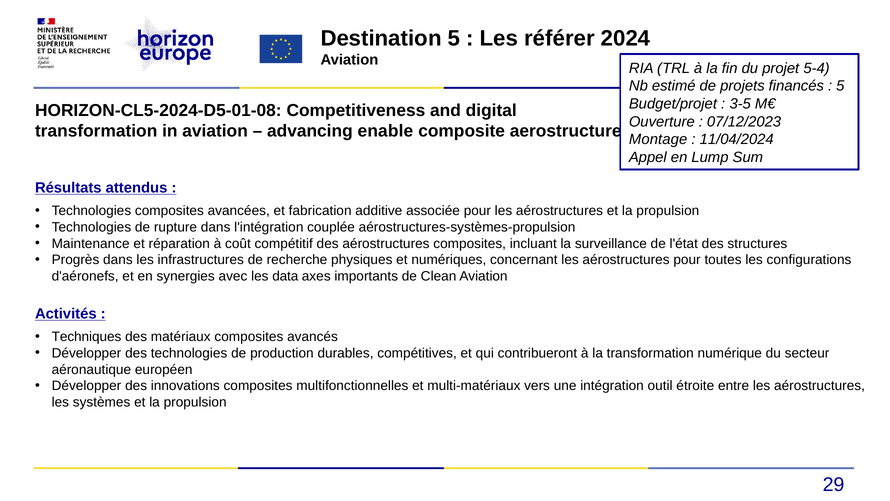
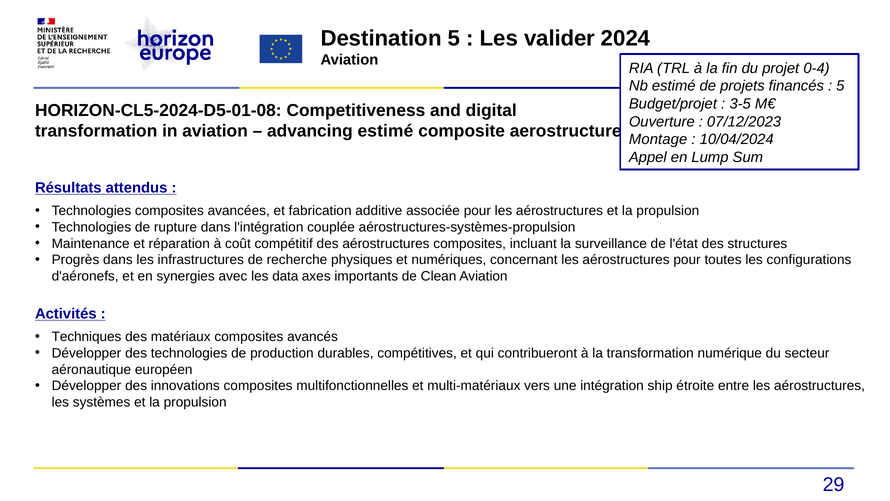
référer: référer -> valider (560, 38)
5-4: 5-4 -> 0-4 (817, 68)
advancing enable: enable -> estimé (385, 131)
11/04/2024: 11/04/2024 -> 10/04/2024 (737, 139)
outil: outil -> ship (660, 386)
